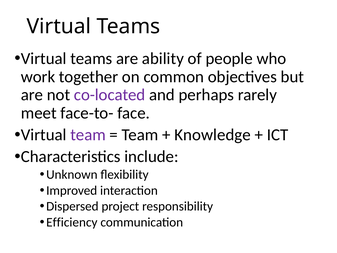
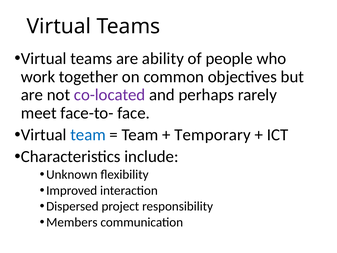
team colour: purple -> blue (88, 135)
Knowledge: Knowledge -> Temporary (213, 135)
Efficiency: Efficiency -> Members (72, 222)
